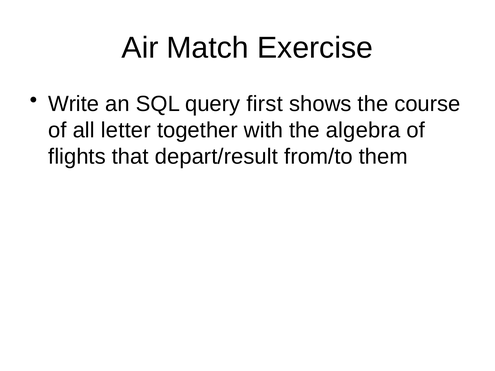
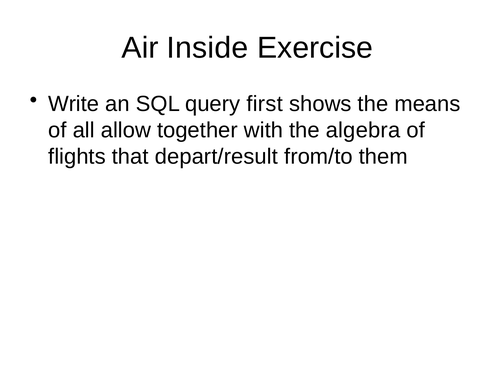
Match: Match -> Inside (207, 48)
course: course -> means (427, 104)
letter: letter -> allow (126, 130)
